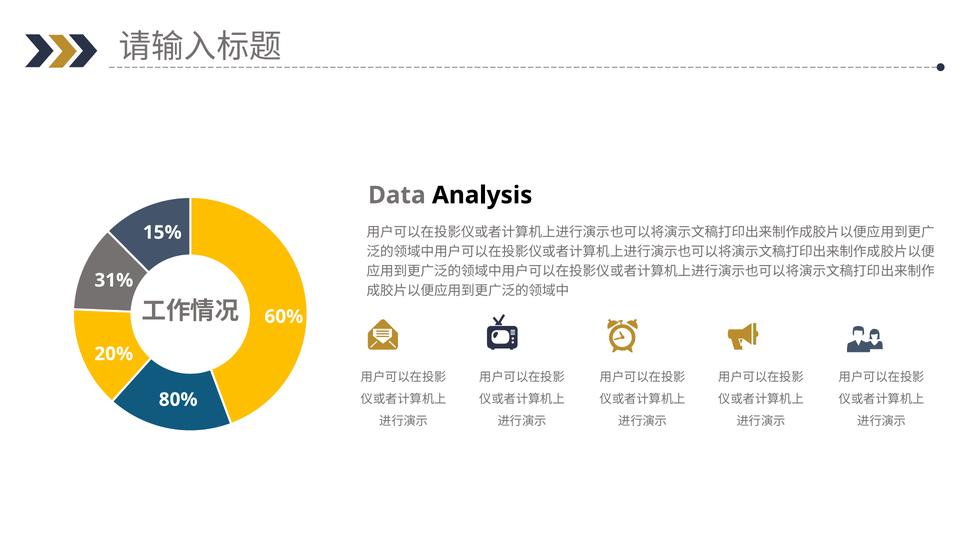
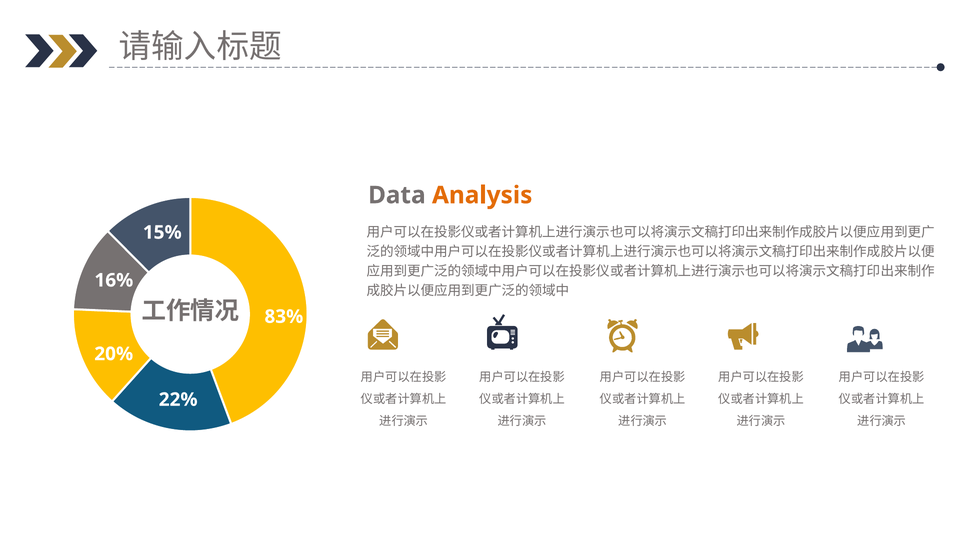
Analysis colour: black -> orange (482, 195)
31%: 31% -> 16% (114, 281)
60%: 60% -> 83% (284, 317)
80%: 80% -> 22% (178, 400)
